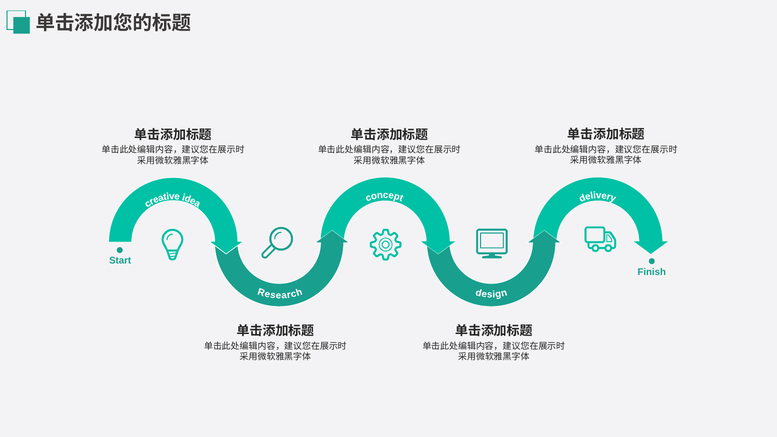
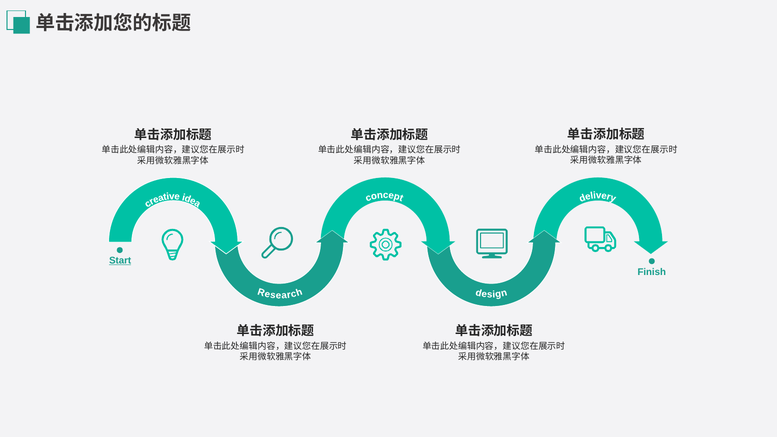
Start underline: none -> present (120, 261)
